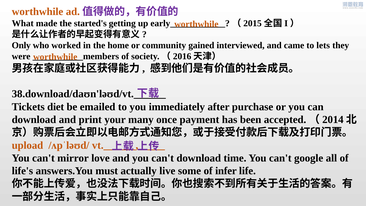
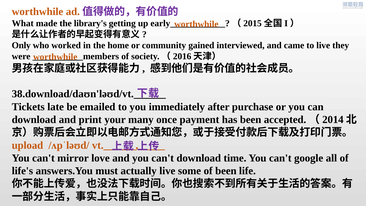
started's: started's -> library's (90, 23)
to lets: lets -> live (323, 45)
diet: diet -> late (56, 107)
of infer: infer -> been (226, 171)
